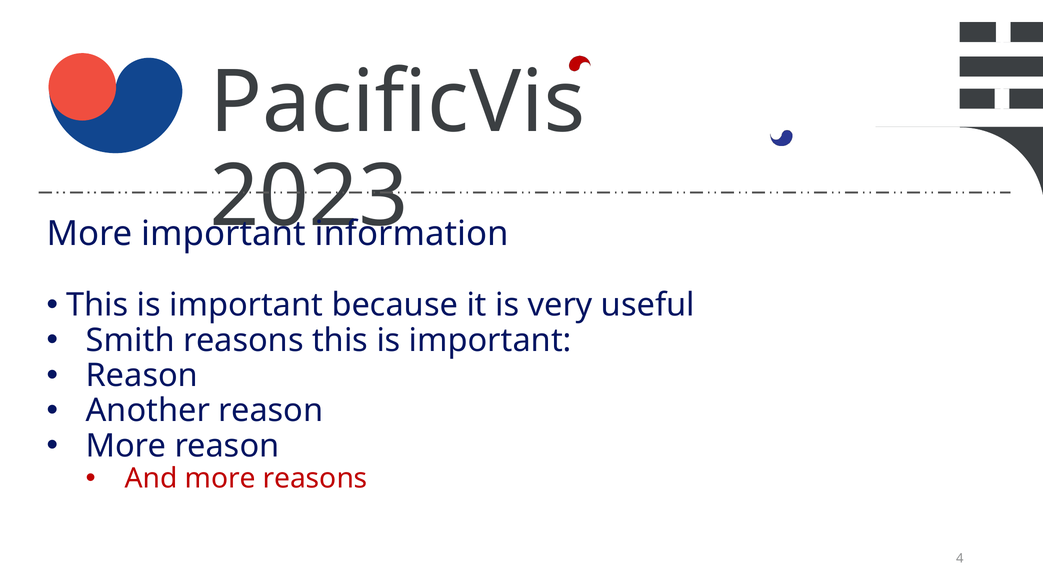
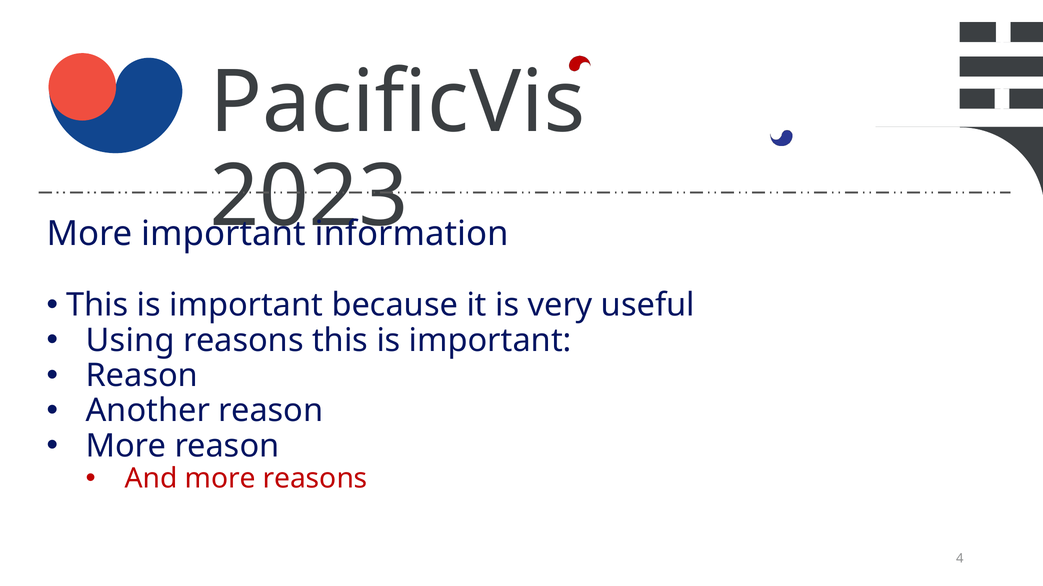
Smith: Smith -> Using (130, 341)
